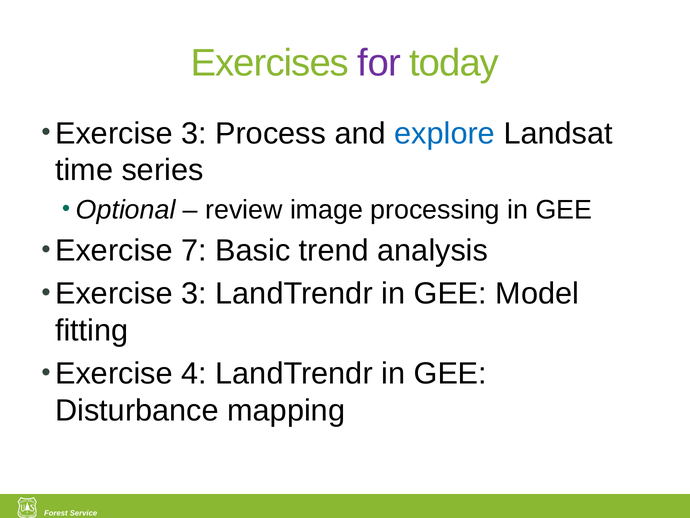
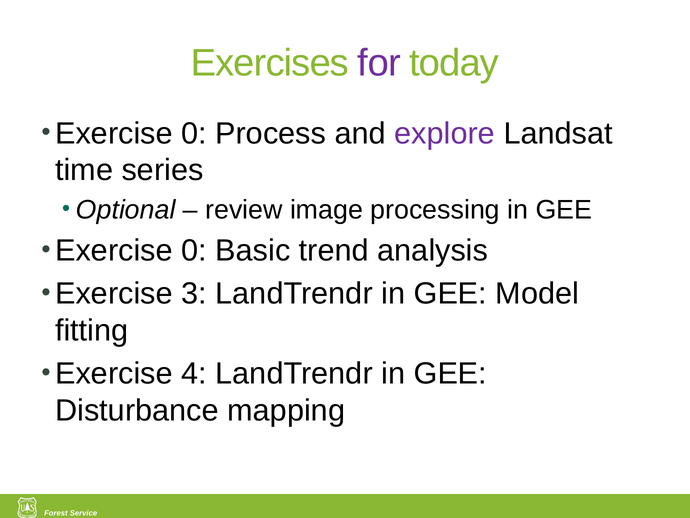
3: 3 -> 0 (194, 133)
explore colour: blue -> purple (445, 133)
7: 7 -> 0 (194, 251)
